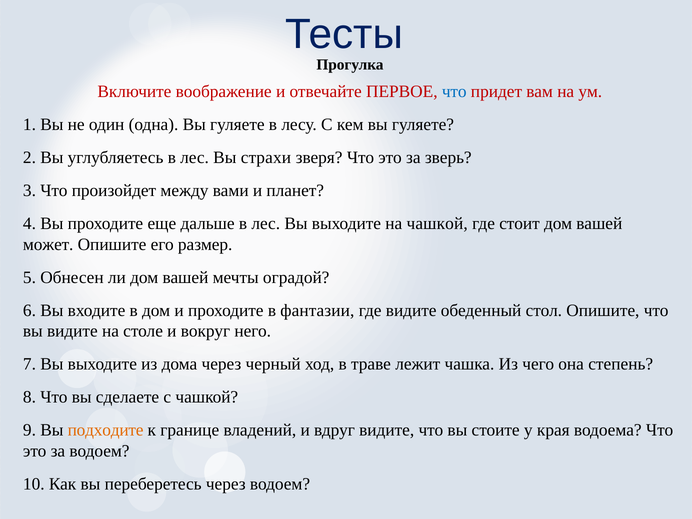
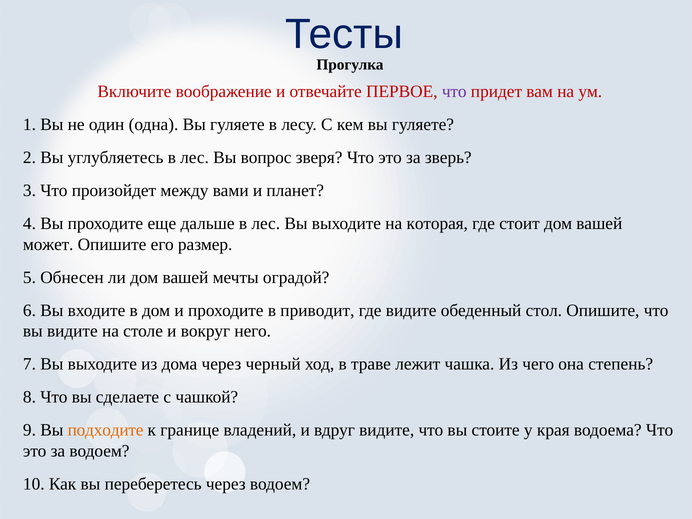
что colour: blue -> purple (454, 92)
страхи: страхи -> вопрос (266, 158)
на чашкой: чашкой -> которая (437, 224)
фантазии: фантазии -> приводит (317, 310)
